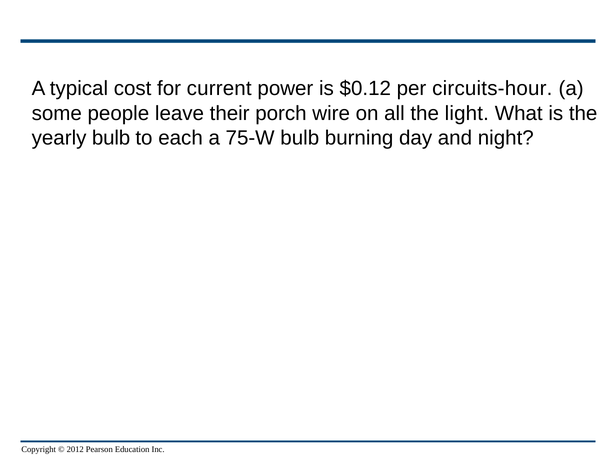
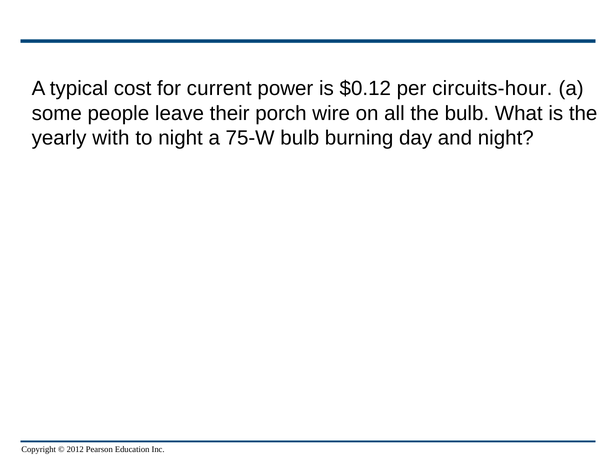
the light: light -> bulb (467, 113)
yearly bulb: bulb -> with (111, 138)
to each: each -> night (181, 138)
